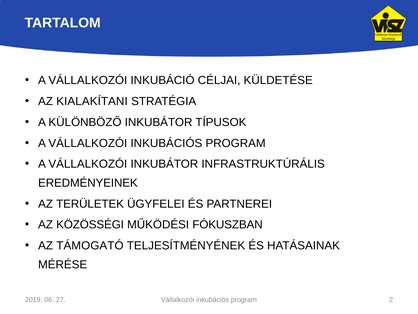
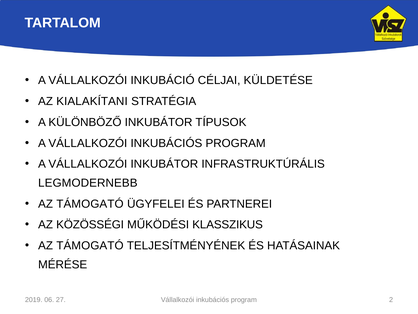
EREDMÉNYEINEK: EREDMÉNYEINEK -> LEGMODERNEBB (88, 183)
TERÜLETEK: TERÜLETEK -> TÁMOGATÓ (90, 204)
FÓKUSZBAN: FÓKUSZBAN -> KLASSZIKUS (228, 224)
